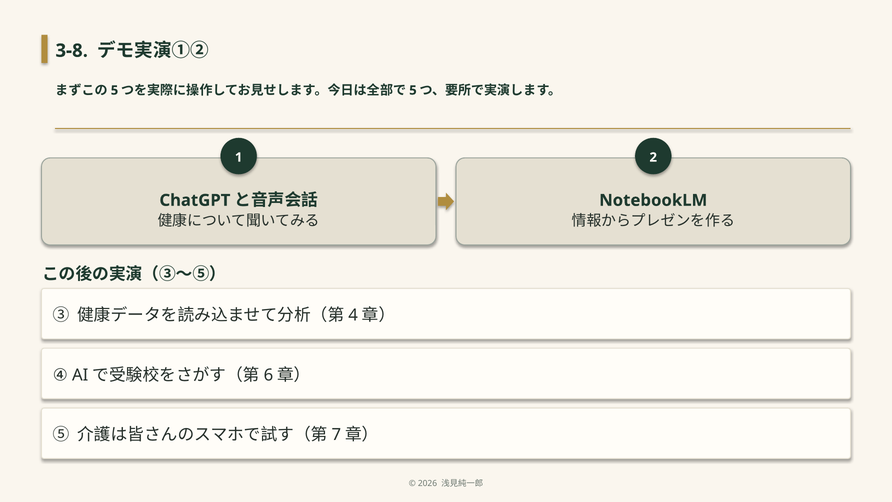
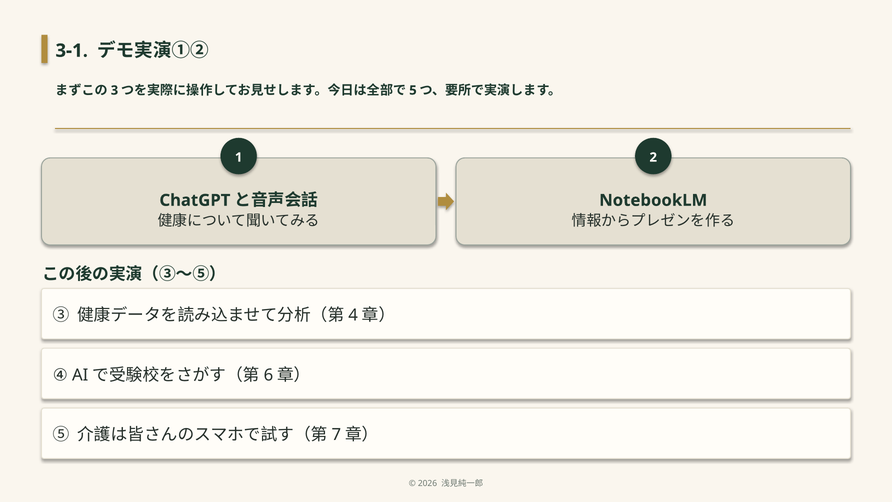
3-8: 3-8 -> 3-1 (72, 51)
5: 5 -> 3 (115, 90)
